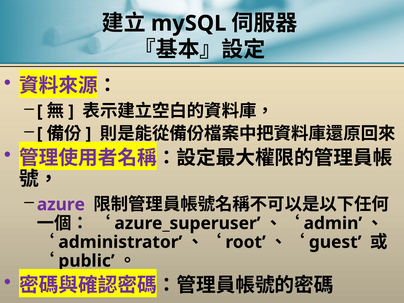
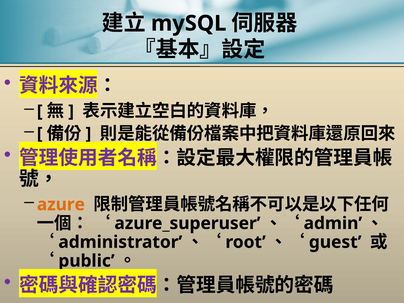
azure colour: purple -> orange (61, 205)
